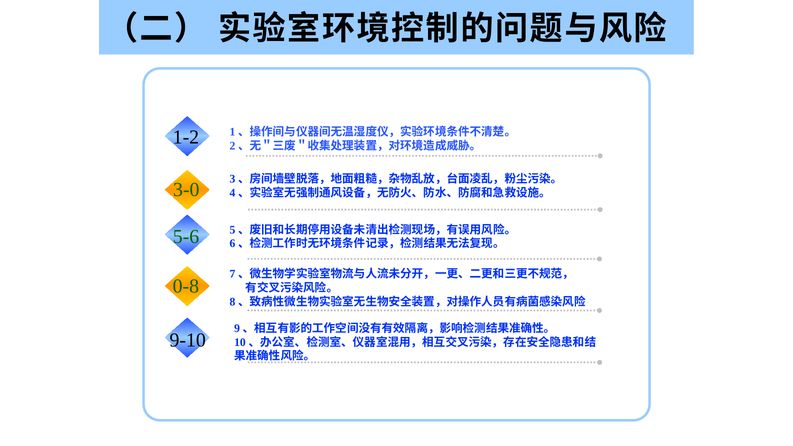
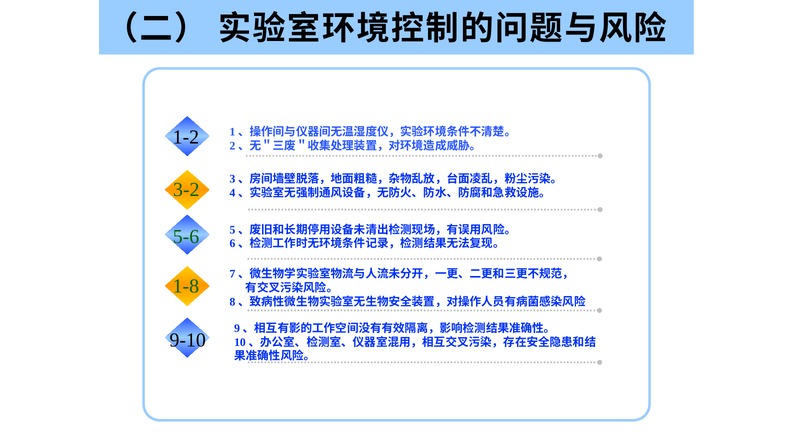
3-0: 3-0 -> 3-2 (186, 190)
0-8: 0-8 -> 1-8 (186, 286)
